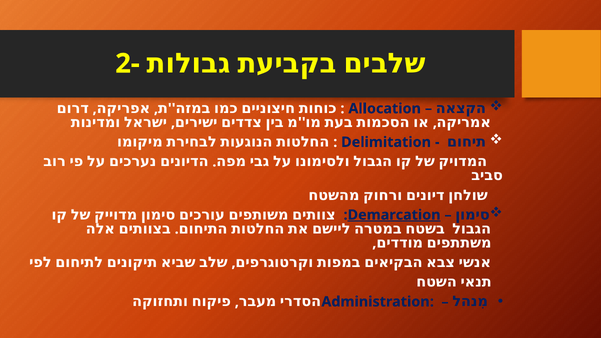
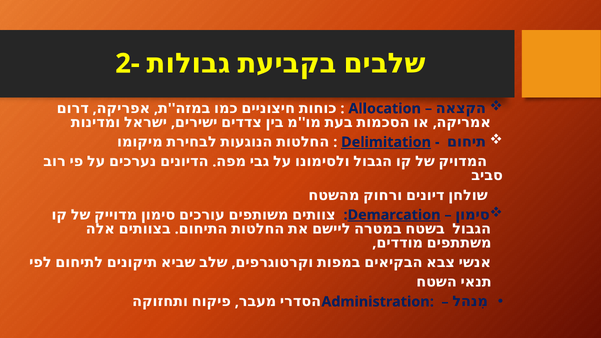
Delimitation underline: none -> present (386, 142)
